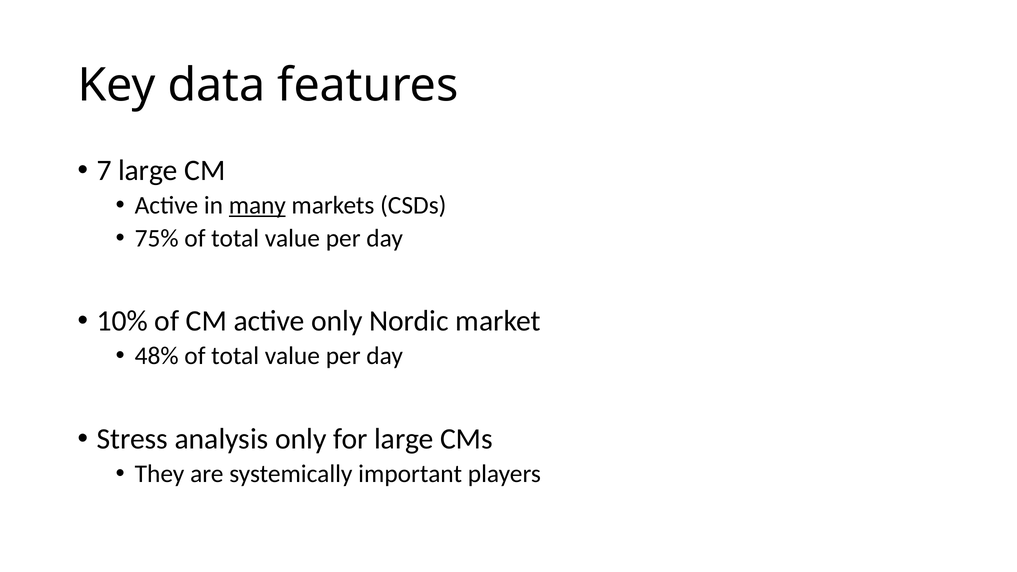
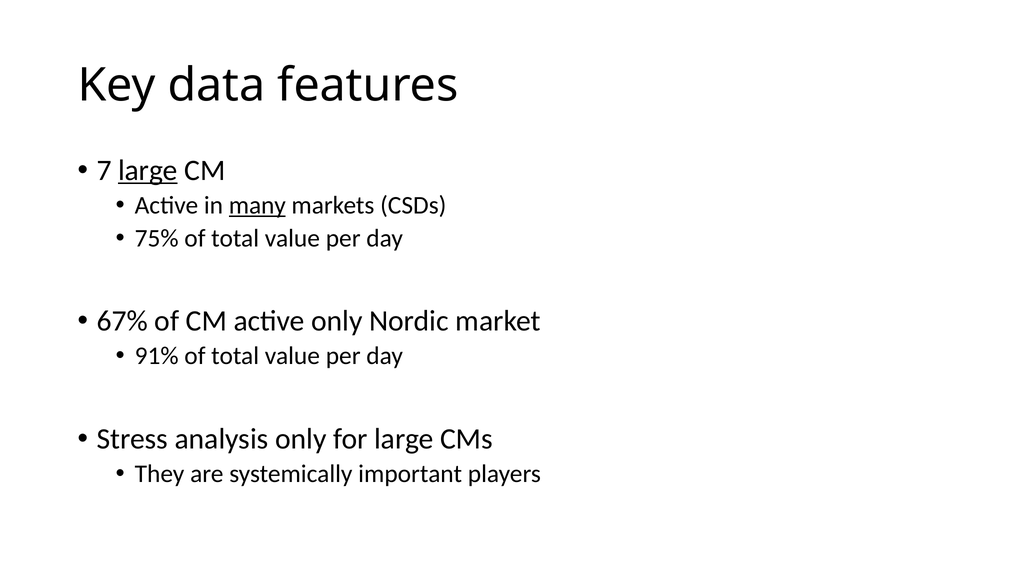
large underline: none -> present (148, 170)
10%: 10% -> 67% (122, 321)
48%: 48% -> 91% (157, 356)
